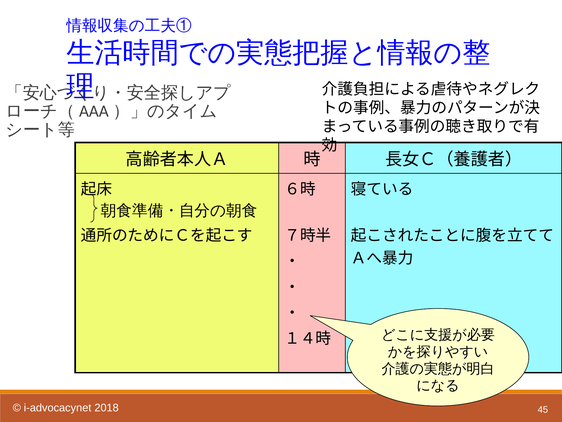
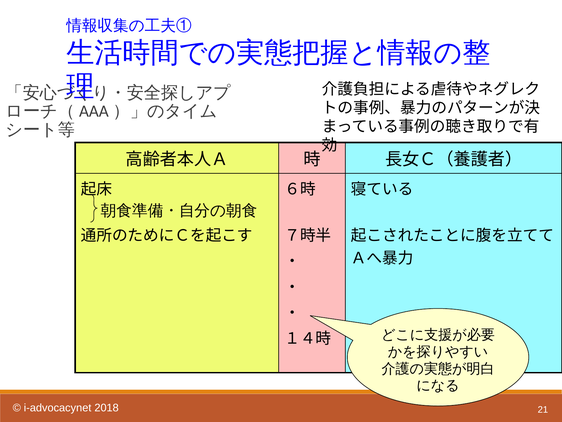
45: 45 -> 21 (543, 409)
